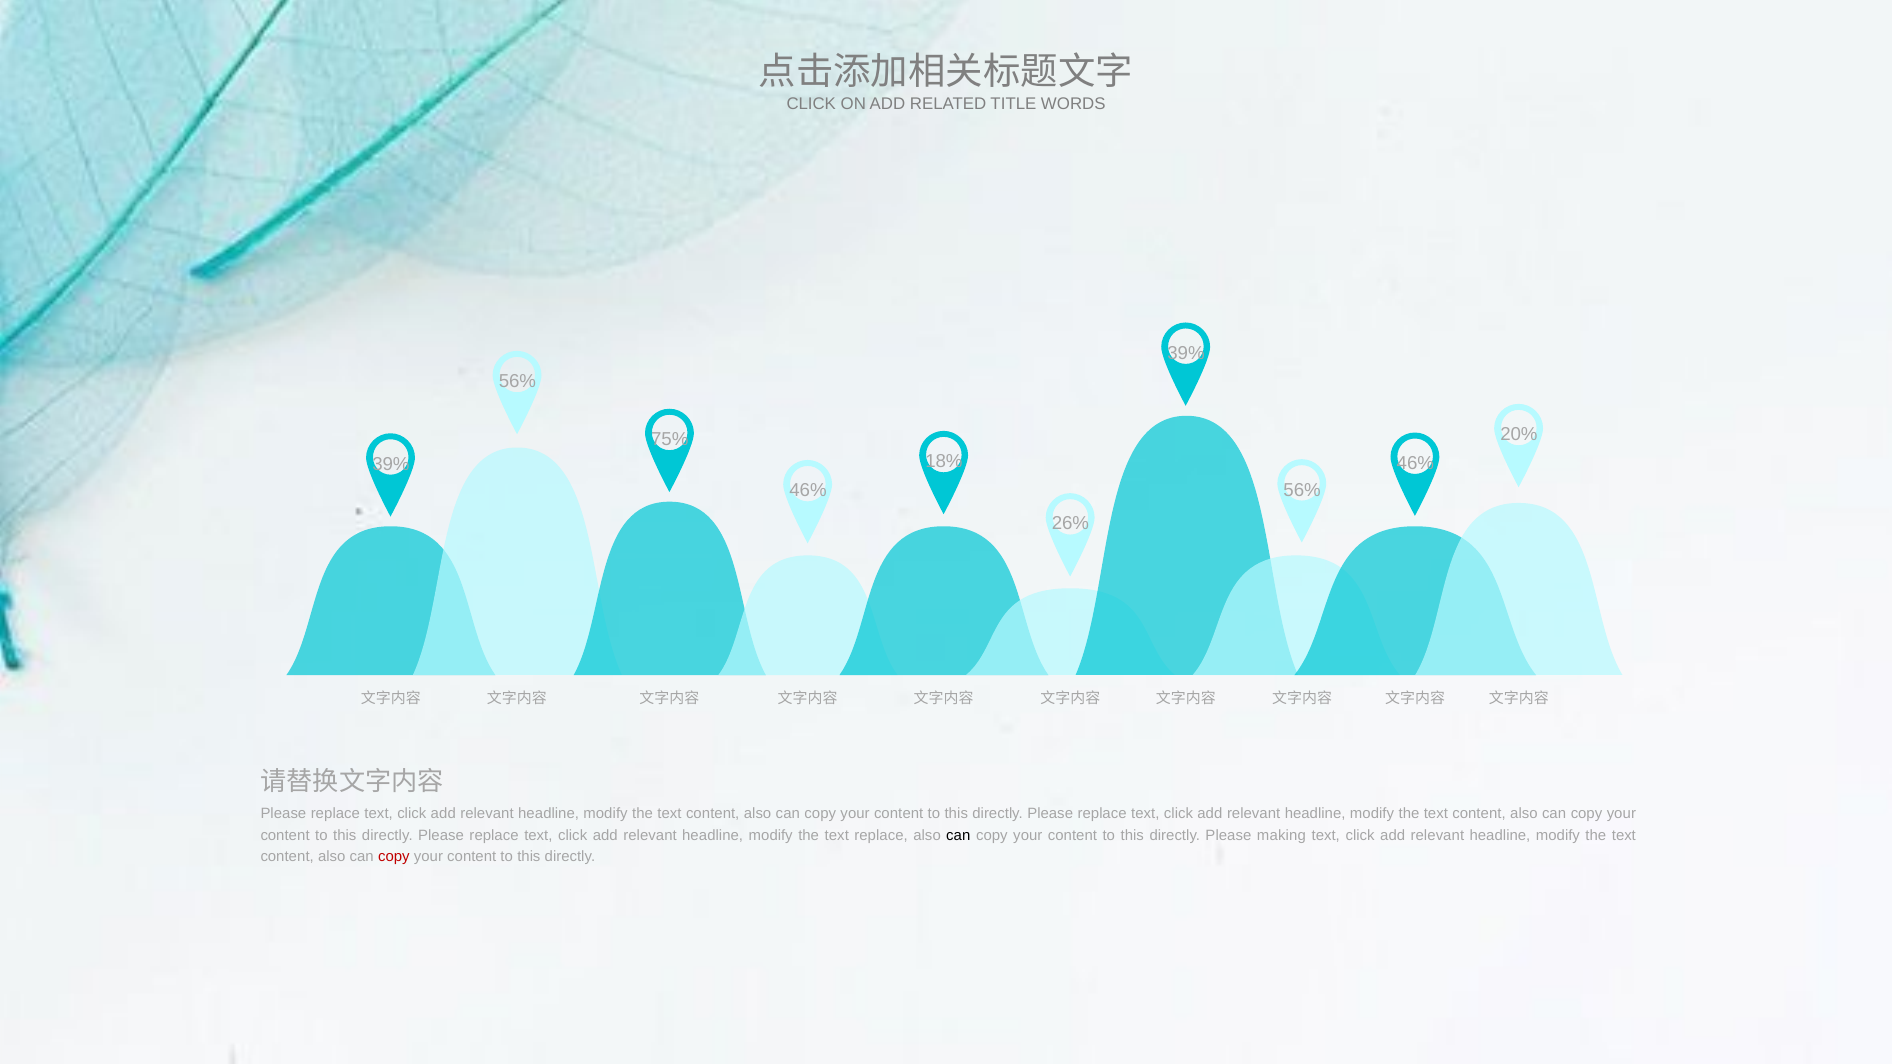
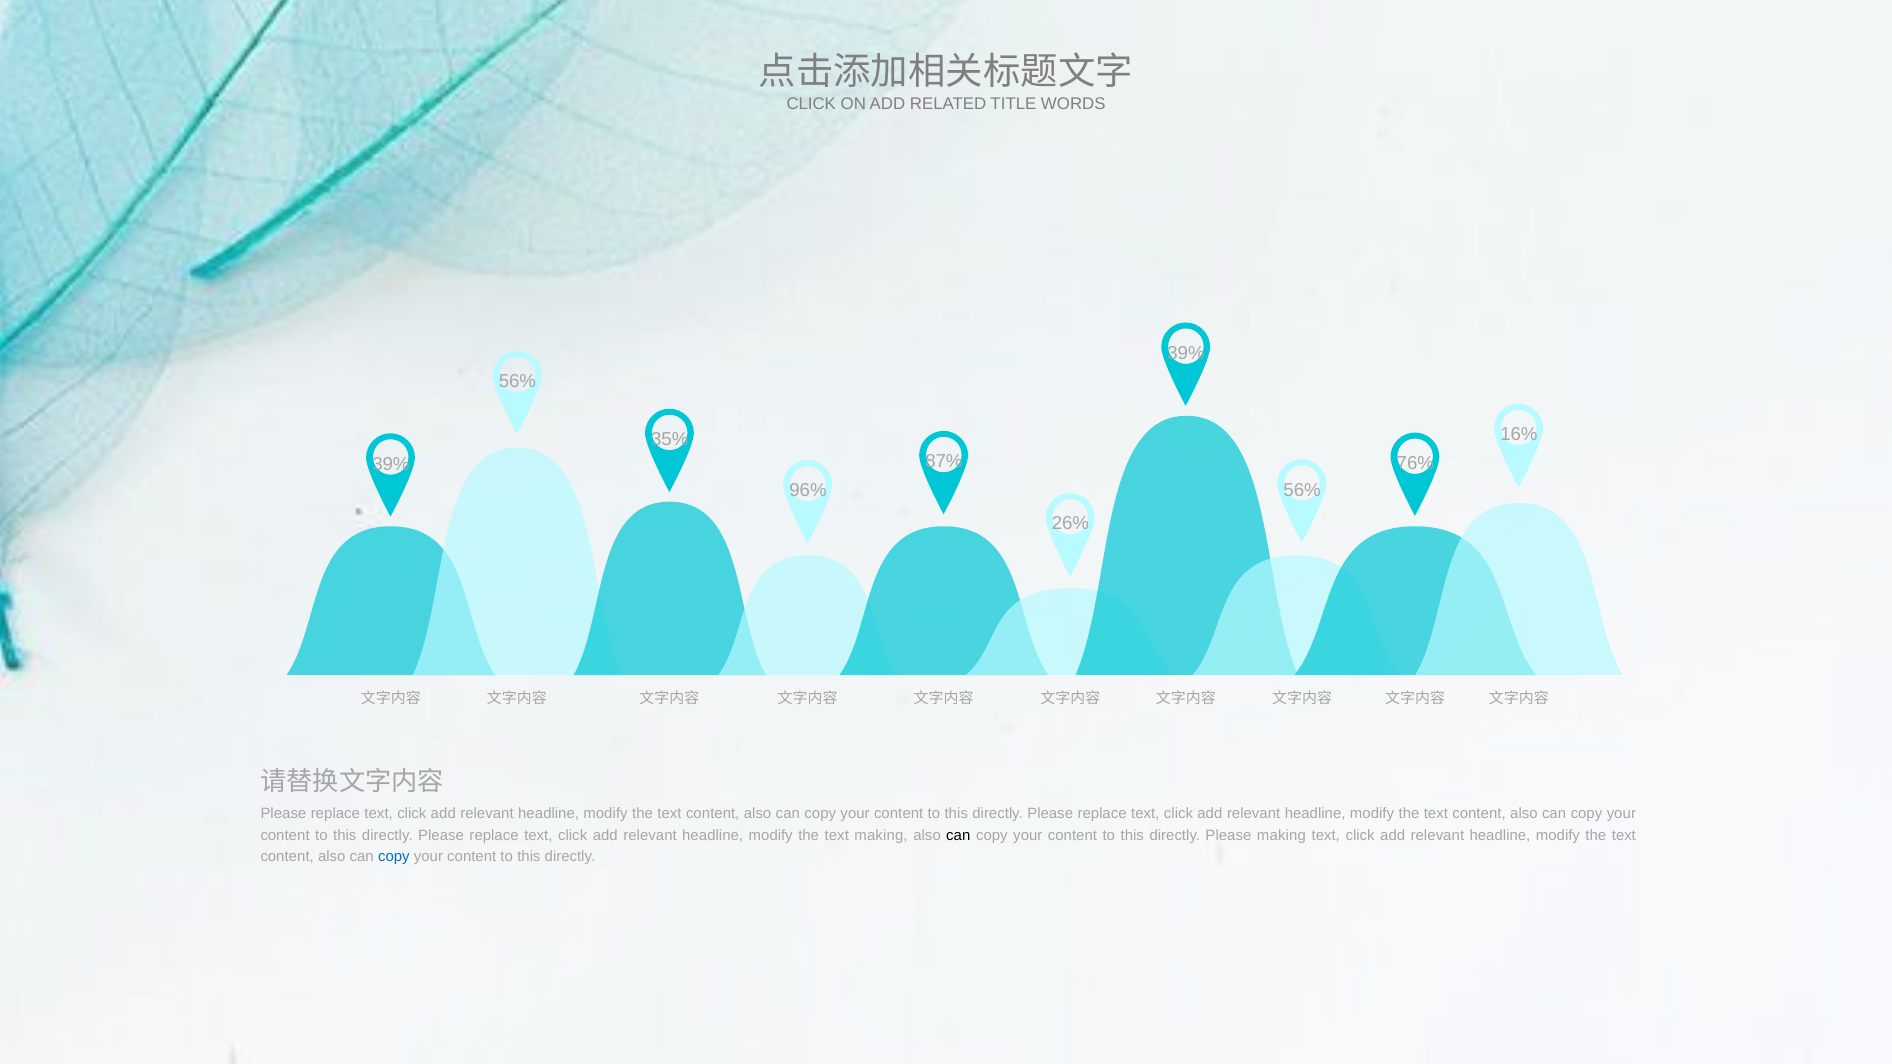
20%: 20% -> 16% (1519, 435)
75%: 75% -> 35% (670, 439)
18%: 18% -> 87% (944, 462)
46%: 46% -> 76% (1415, 463)
46%: 46% -> 96% (808, 491)
text replace: replace -> making (881, 836)
copy colour: red -> blue (394, 857)
